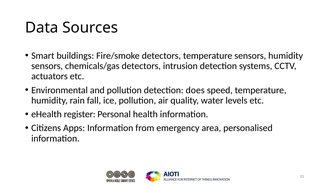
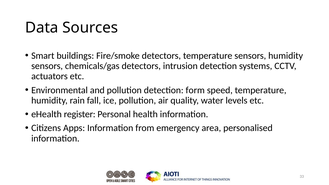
does: does -> form (195, 90)
